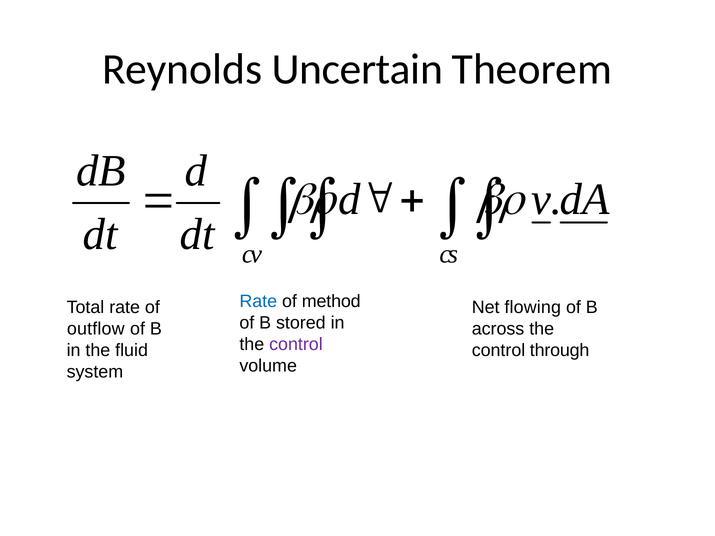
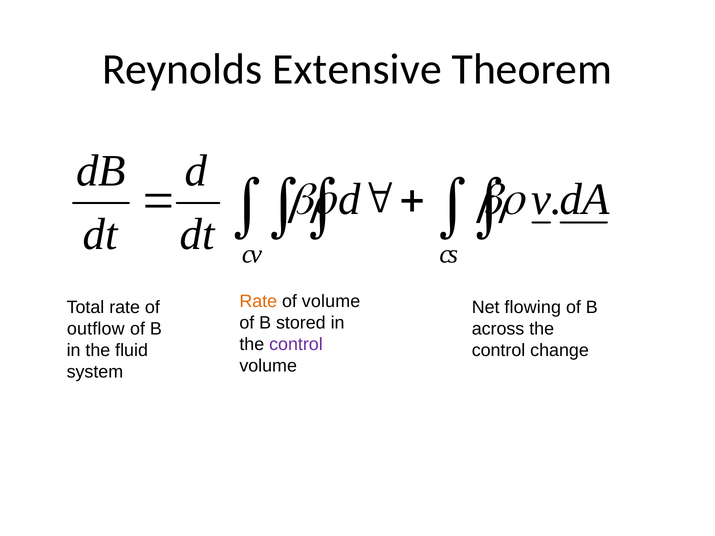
Uncertain: Uncertain -> Extensive (357, 69)
Rate colour: blue -> orange (258, 301)
of method: method -> volume (331, 301)
through: through -> change (560, 350)
